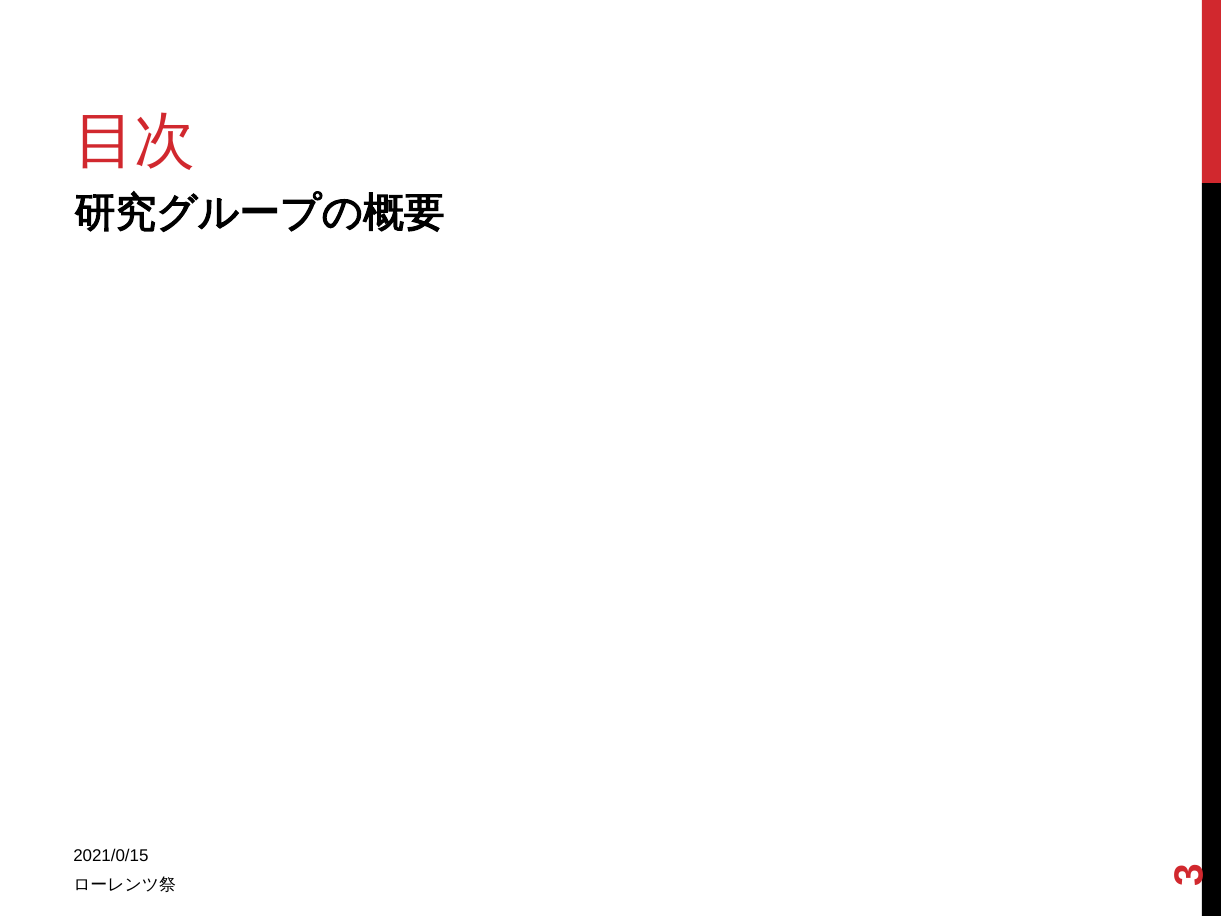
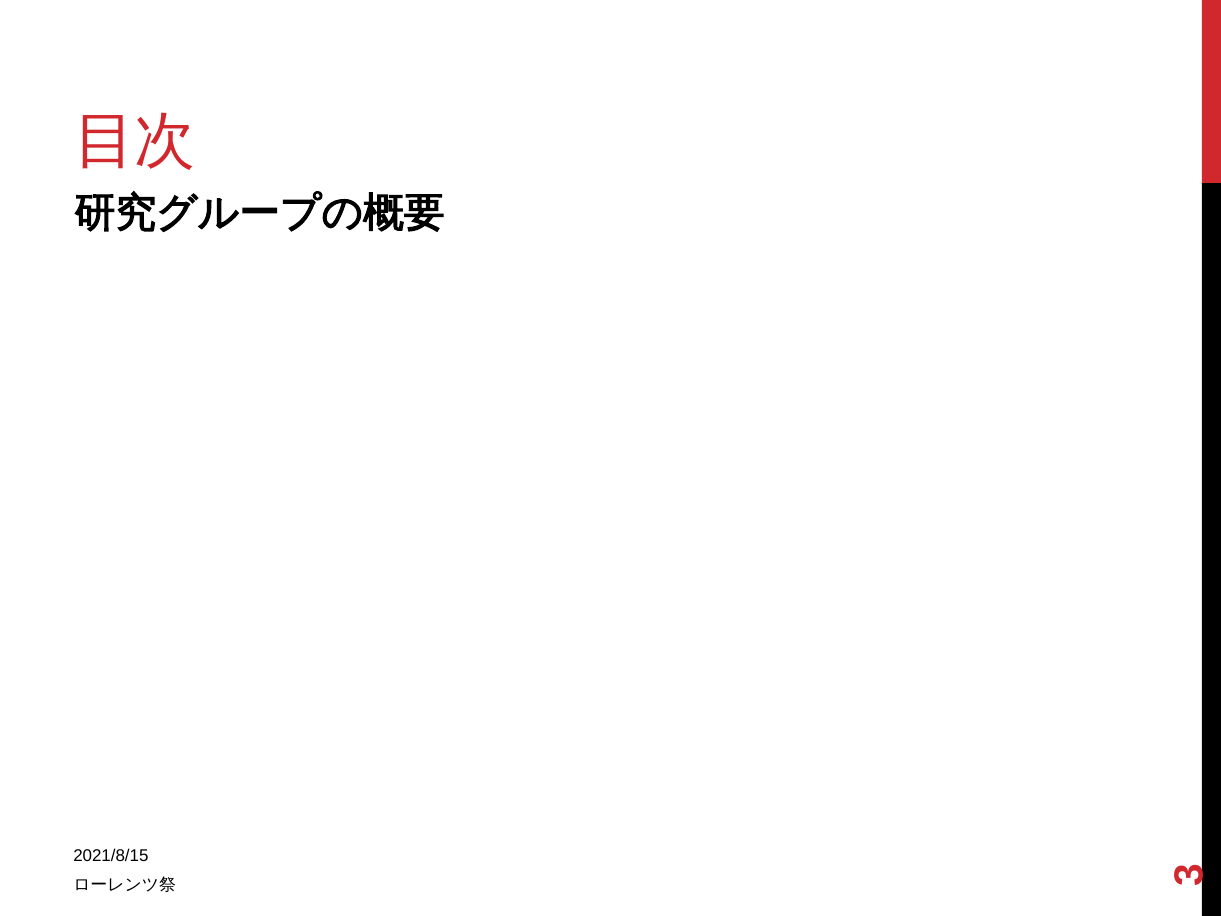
2021/0/15: 2021/0/15 -> 2021/8/15 (111, 856)
